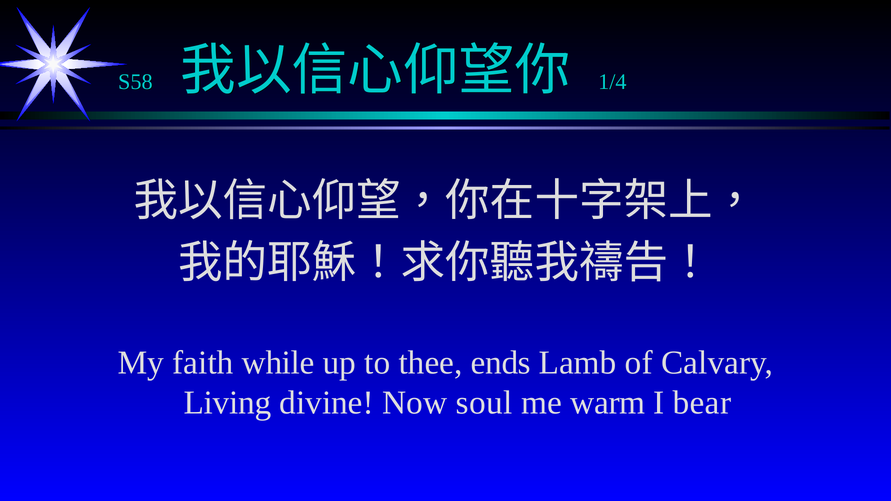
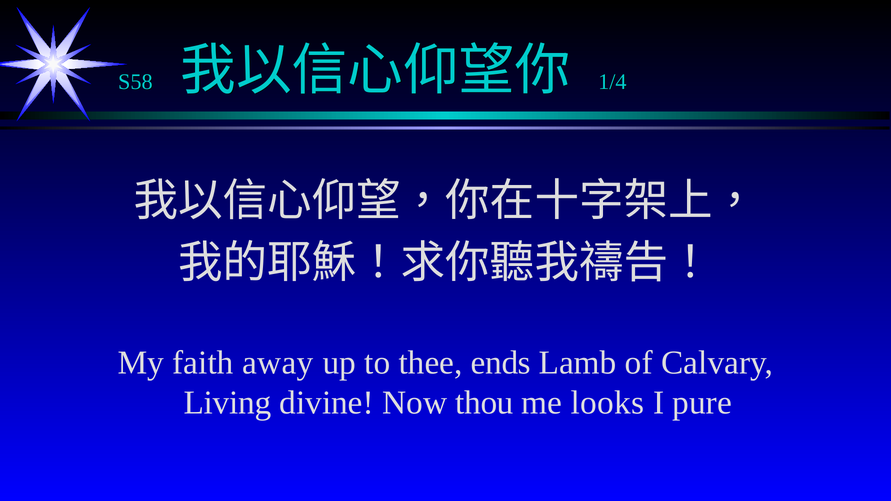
while: while -> away (278, 363)
soul: soul -> thou (484, 403)
warm: warm -> looks (607, 403)
bear: bear -> pure (702, 403)
